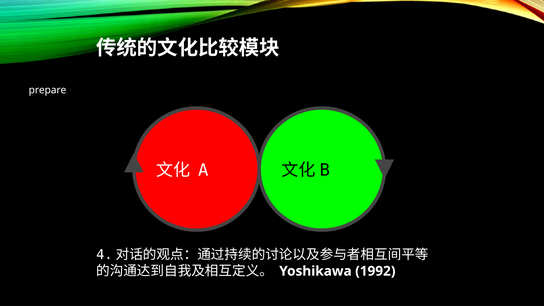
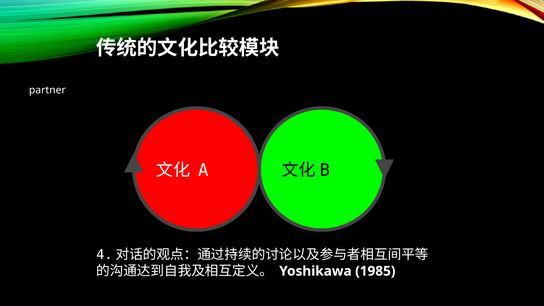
prepare: prepare -> partner (47, 90)
1992: 1992 -> 1985 (375, 271)
